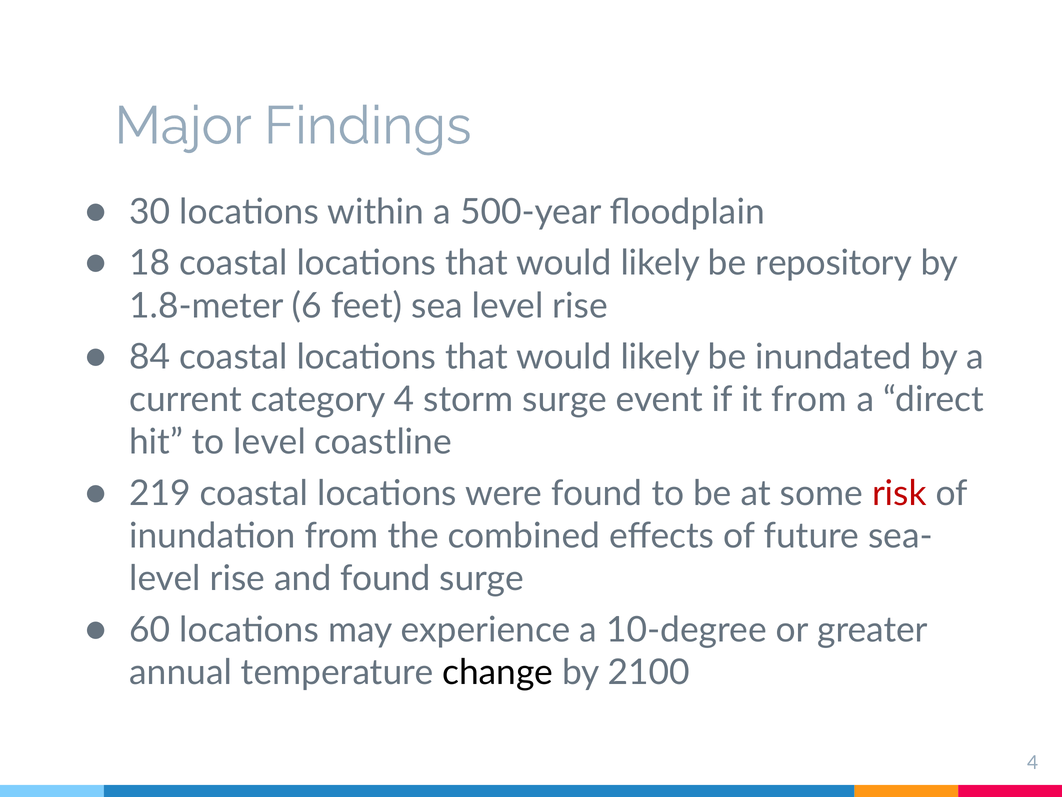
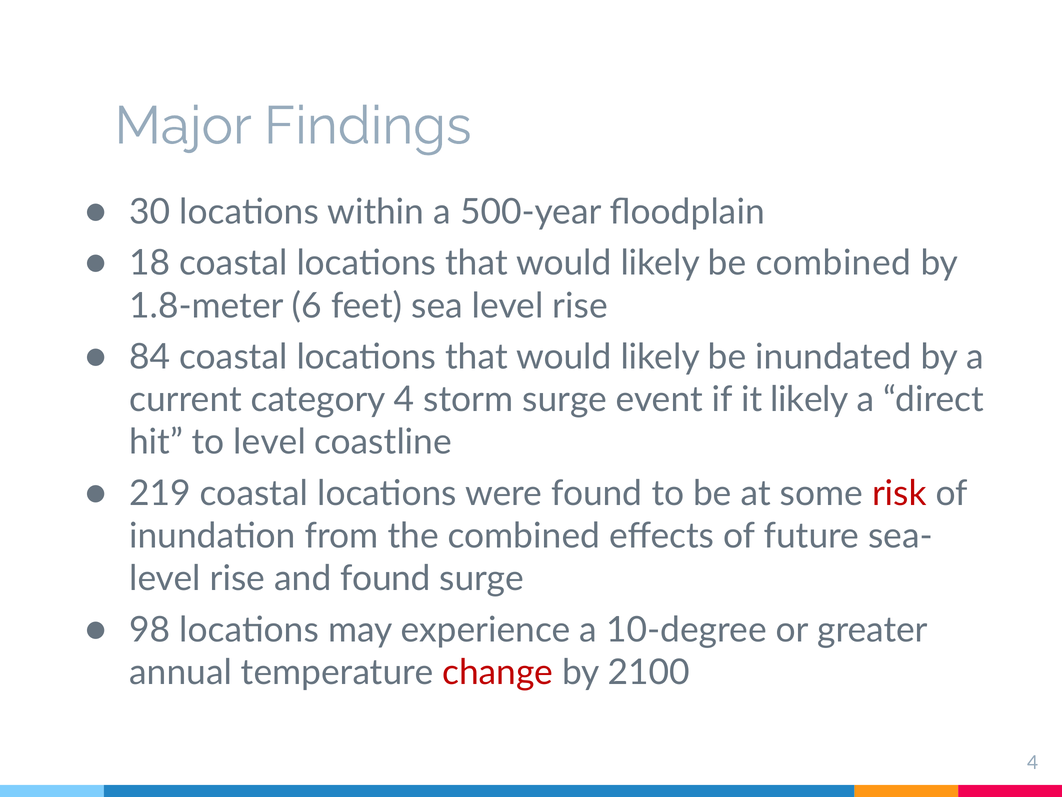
be repository: repository -> combined (833, 263)
it from: from -> likely (809, 399)
60: 60 -> 98 (150, 630)
change colour: black -> red (498, 672)
